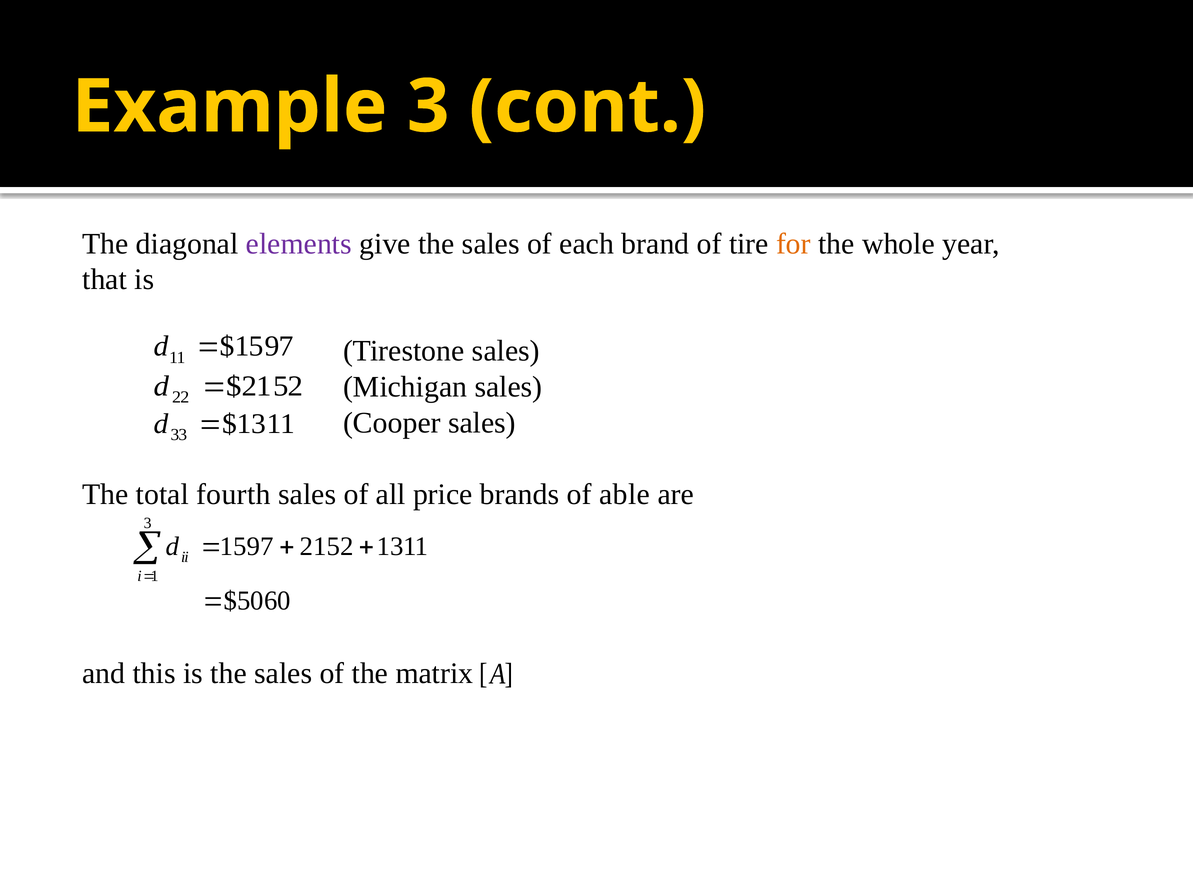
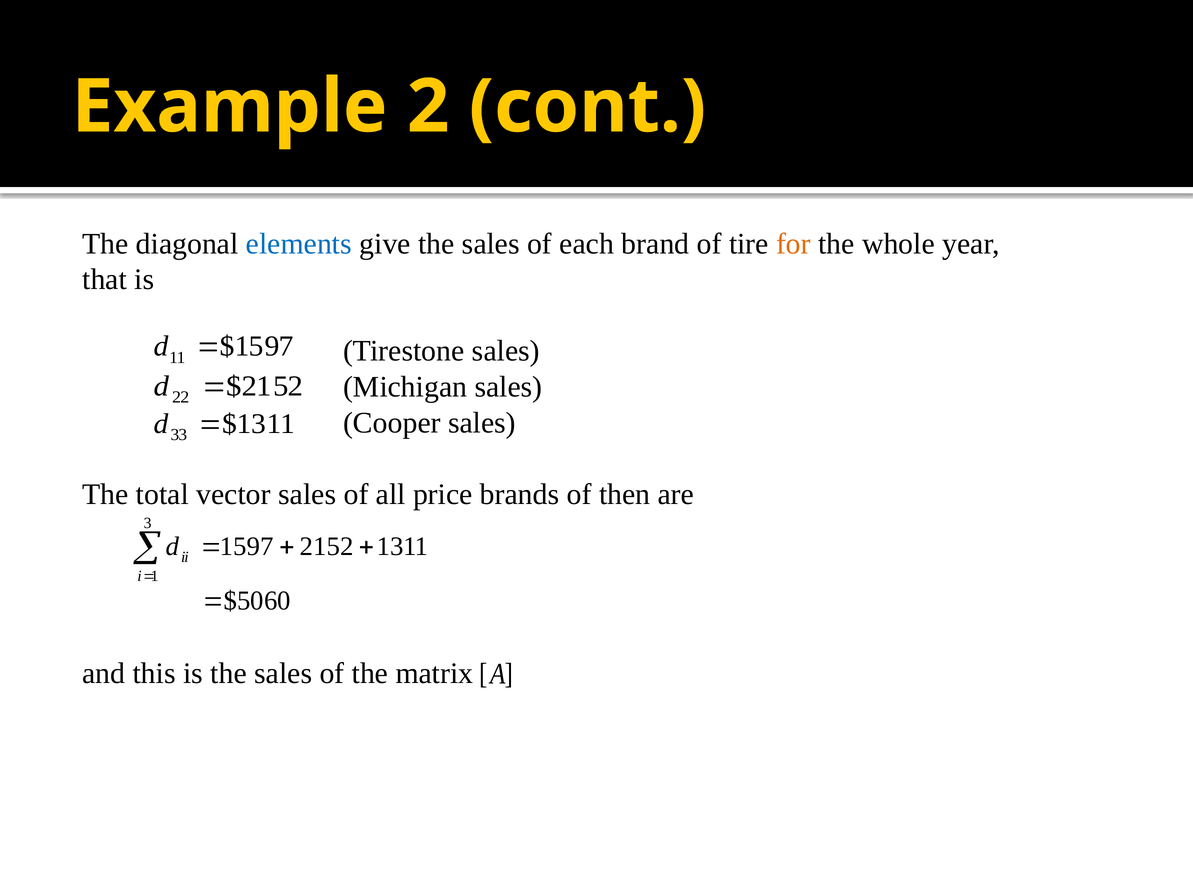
Example 3: 3 -> 2 (428, 107)
elements colour: purple -> blue (299, 244)
fourth: fourth -> vector (234, 494)
able: able -> then (625, 494)
